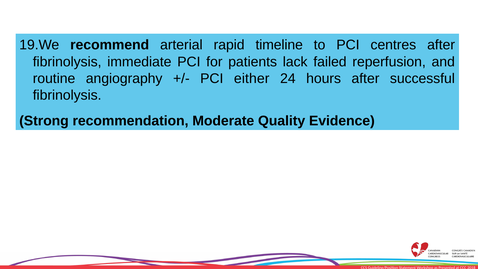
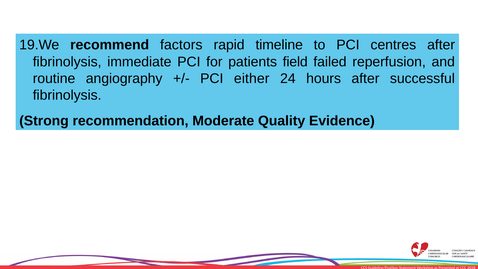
arterial: arterial -> factors (181, 45)
lack: lack -> field (295, 62)
